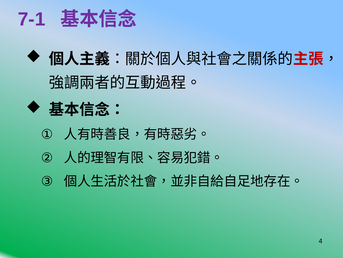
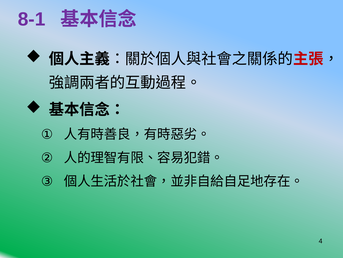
7-1: 7-1 -> 8-1 (32, 19)
